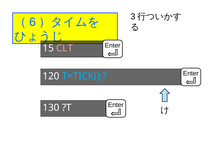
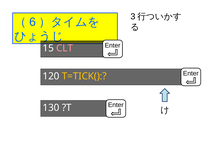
T=TICK( colour: light blue -> yellow (84, 76)
